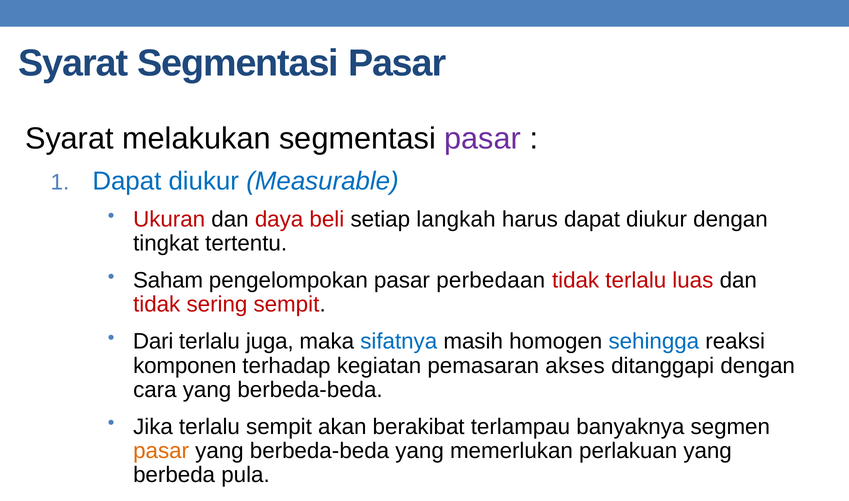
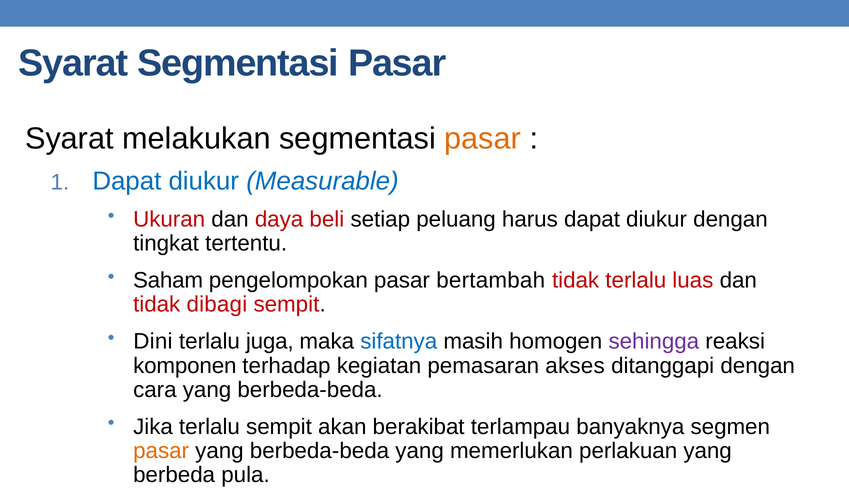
pasar colour: purple -> orange (483, 139)
langkah: langkah -> peluang (456, 220)
perbedaan: perbedaan -> bertambah (491, 281)
sering: sering -> dibagi (217, 305)
Dari: Dari -> Dini (153, 342)
sehingga colour: blue -> purple (654, 342)
